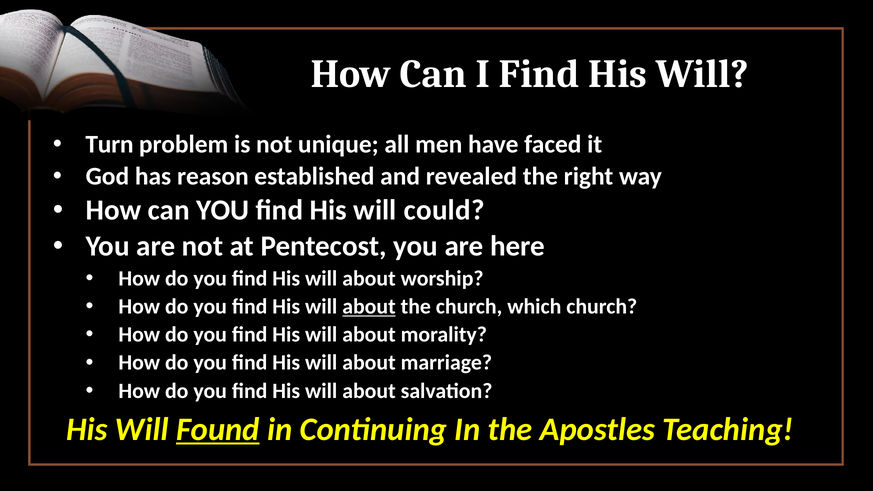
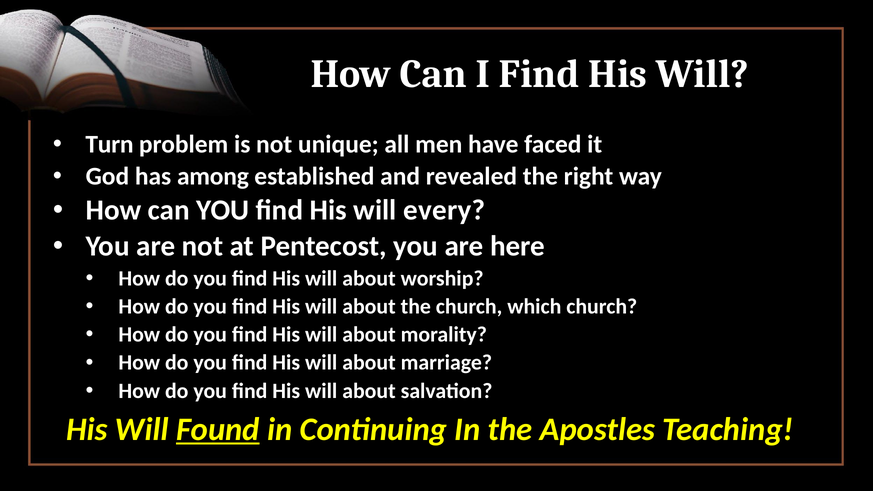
reason: reason -> among (213, 176)
could: could -> every (444, 210)
about underline: present -> none (369, 307)
